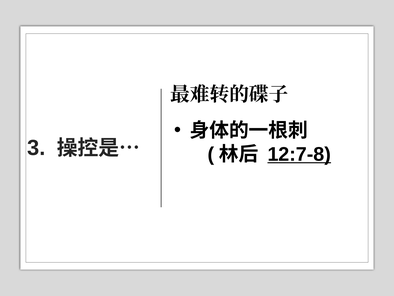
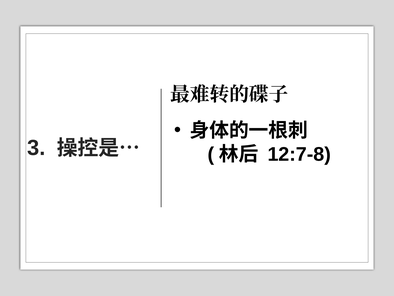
12:7-8 underline: present -> none (299, 154)
